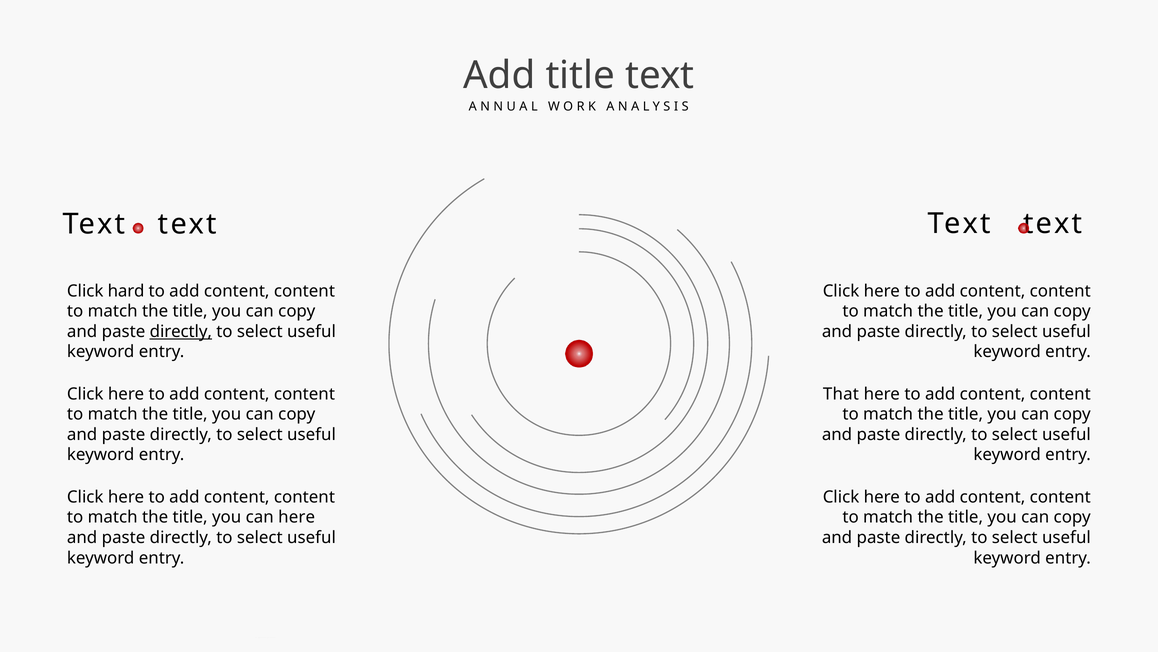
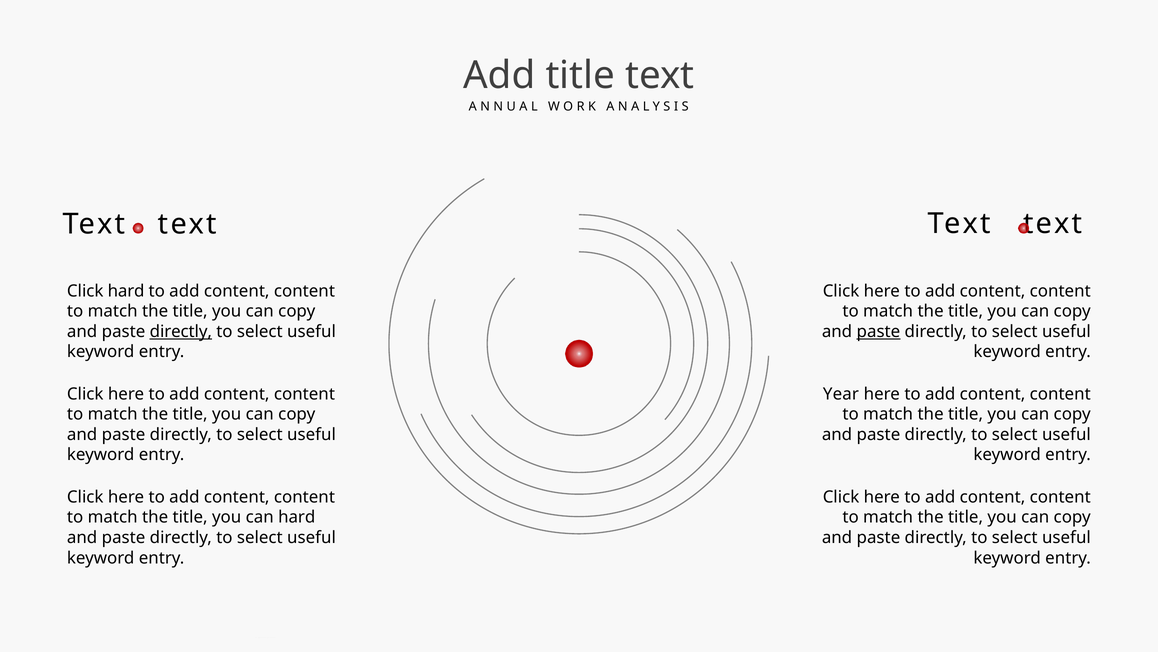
paste underline: none -> present (878, 331)
That: That -> Year (841, 394)
can here: here -> hard (297, 517)
